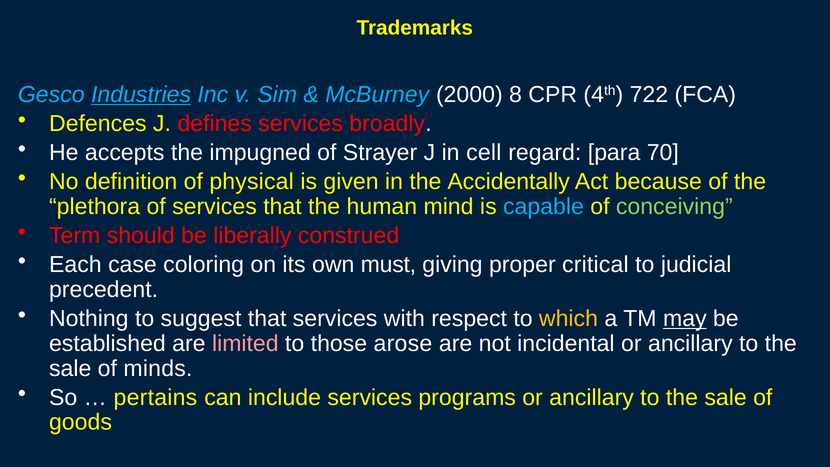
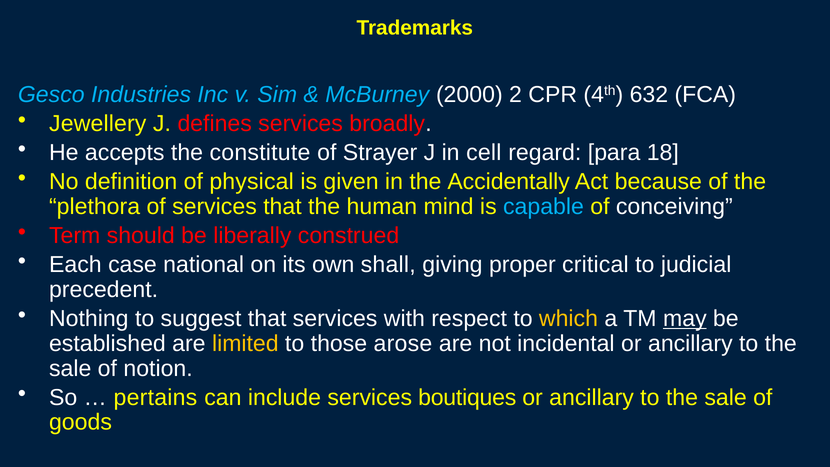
Industries underline: present -> none (141, 95)
8: 8 -> 2 (515, 95)
722: 722 -> 632 (649, 95)
Defences: Defences -> Jewellery (98, 124)
impugned: impugned -> constitute (260, 153)
70: 70 -> 18 (663, 153)
conceiving colour: light green -> white (674, 207)
coloring: coloring -> national (204, 265)
must: must -> shall (388, 265)
limited colour: pink -> yellow (245, 343)
minds: minds -> notion (158, 368)
programs: programs -> boutiques (467, 397)
